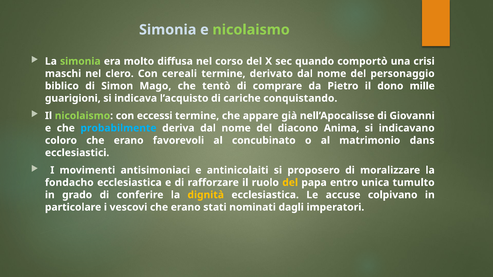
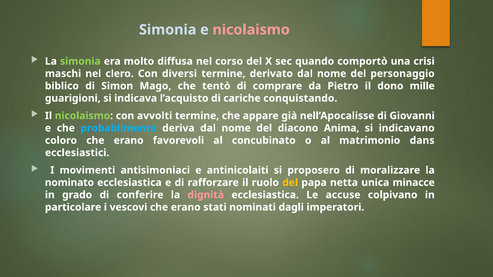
nicolaismo colour: light green -> pink (251, 30)
cereali: cereali -> diversi (179, 74)
eccessi: eccessi -> avvolti (155, 116)
fondacho: fondacho -> nominato (69, 183)
entro: entro -> netta (344, 183)
tumulto: tumulto -> minacce (414, 183)
dignità colour: yellow -> pink (206, 195)
